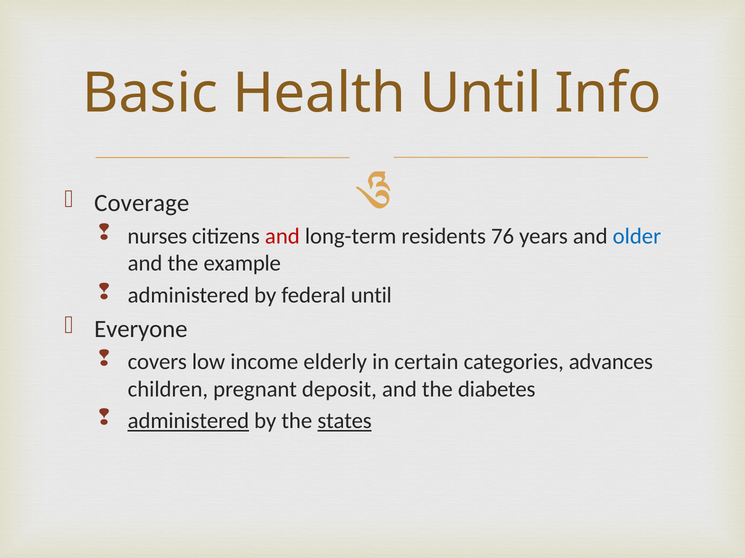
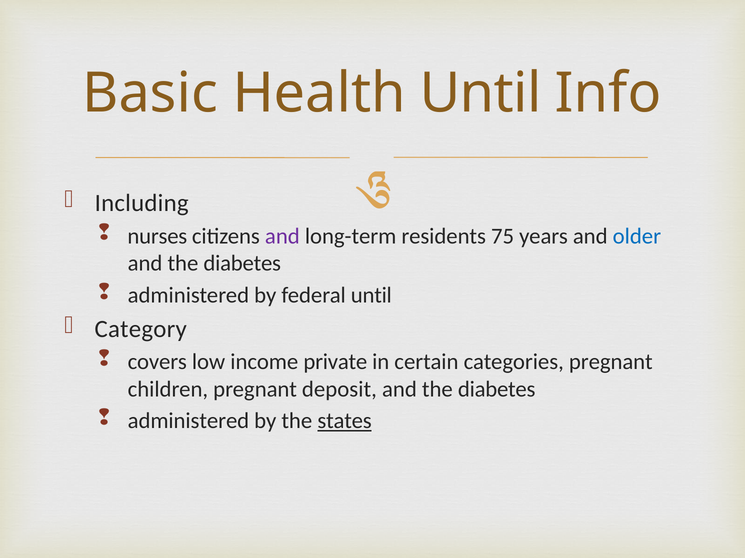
Coverage: Coverage -> Including (142, 204)
and colour: red -> purple (282, 236)
76: 76 -> 75 (503, 236)
example: example -> diabetes (242, 264)
Everyone: Everyone -> Category (141, 329)
elderly: elderly -> private (335, 362)
categories advances: advances -> pregnant (611, 362)
administered underline: present -> none (188, 421)
